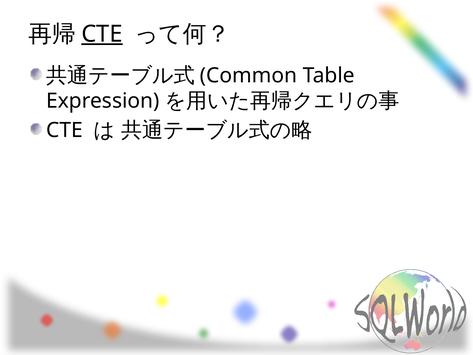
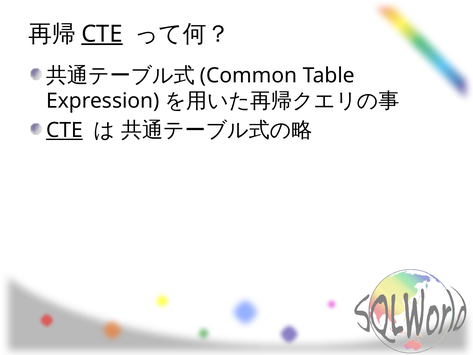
CTE underline: none -> present (64, 130)
